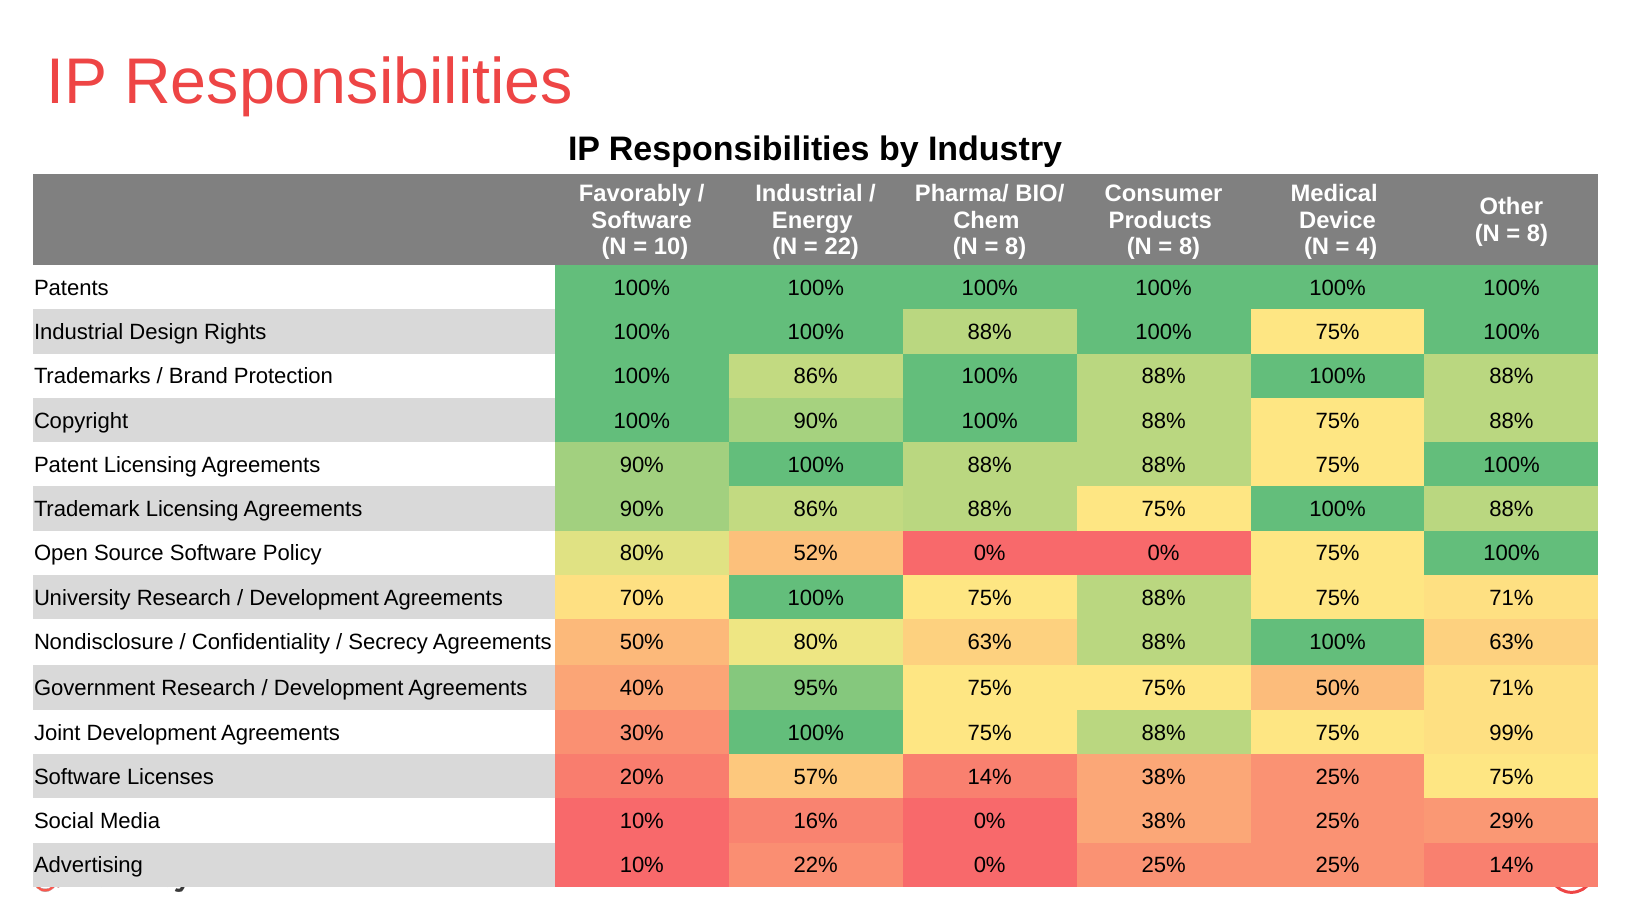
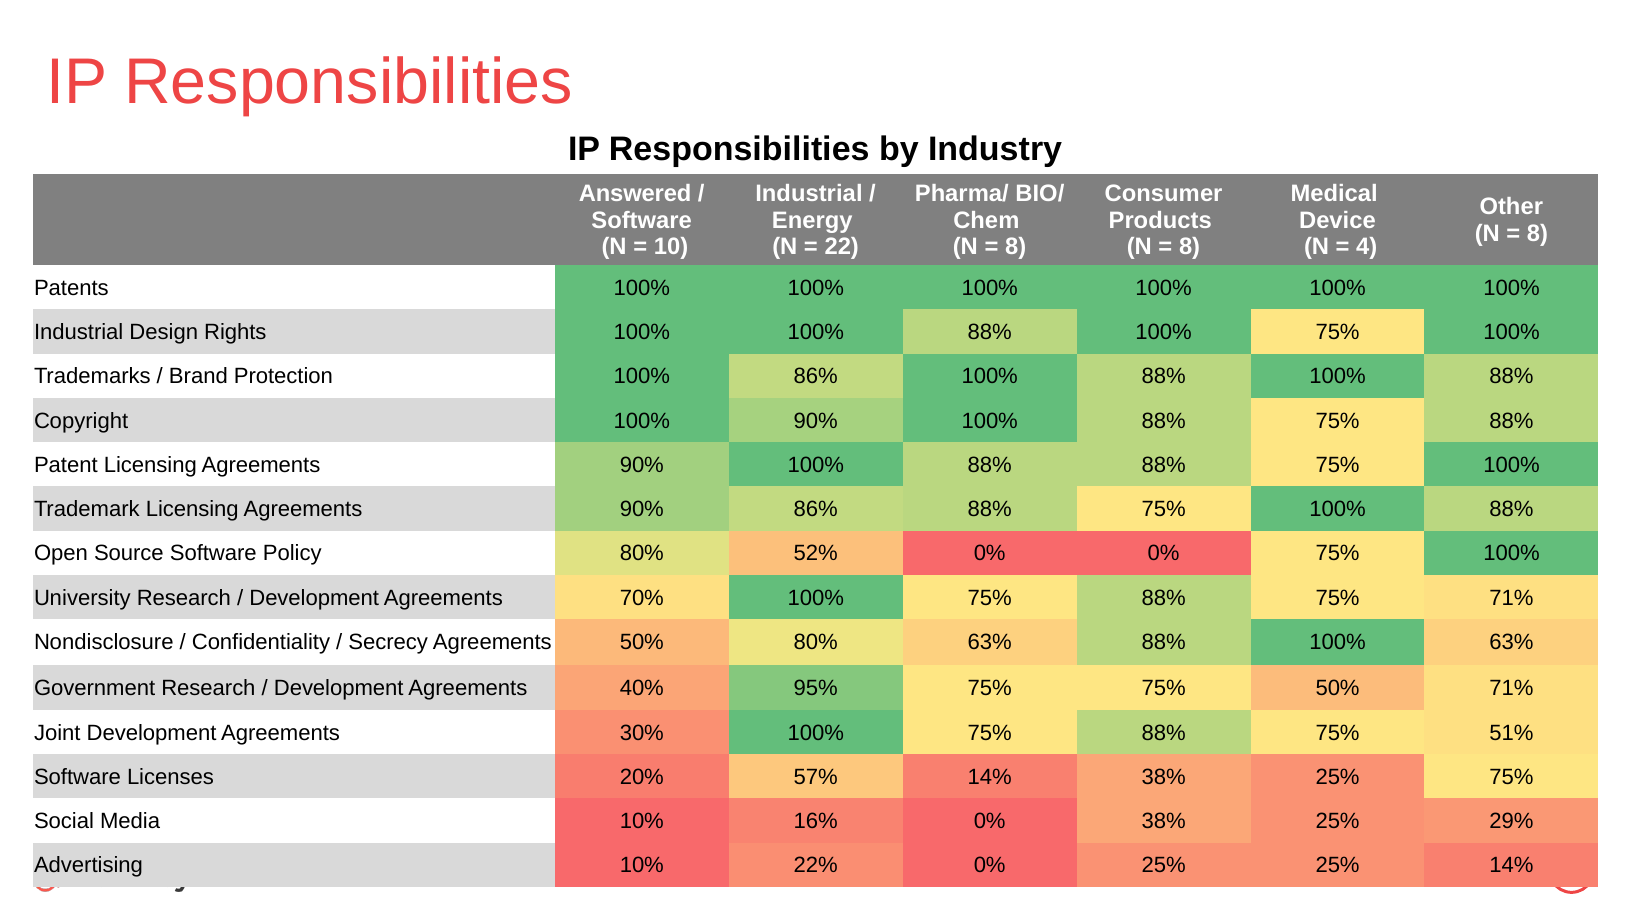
Favorably: Favorably -> Answered (635, 194)
99%: 99% -> 51% (1512, 733)
